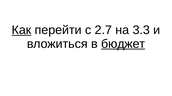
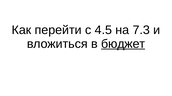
Как underline: present -> none (21, 30)
2.7: 2.7 -> 4.5 (103, 30)
3.3: 3.3 -> 7.3 (141, 30)
